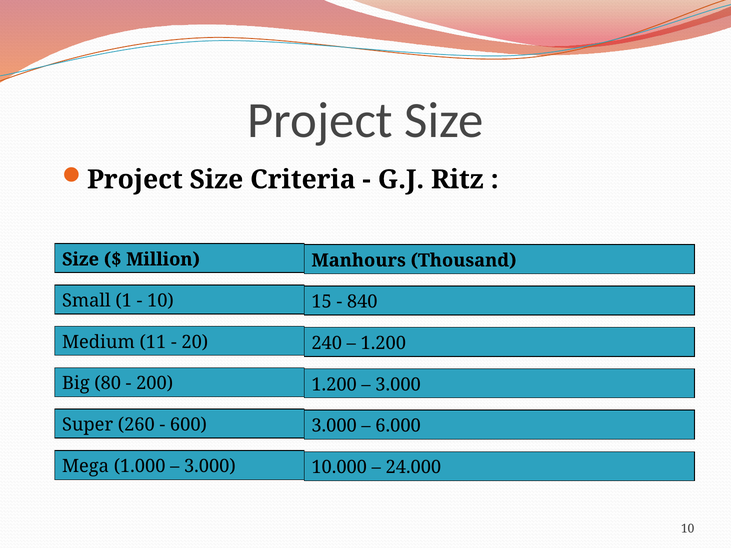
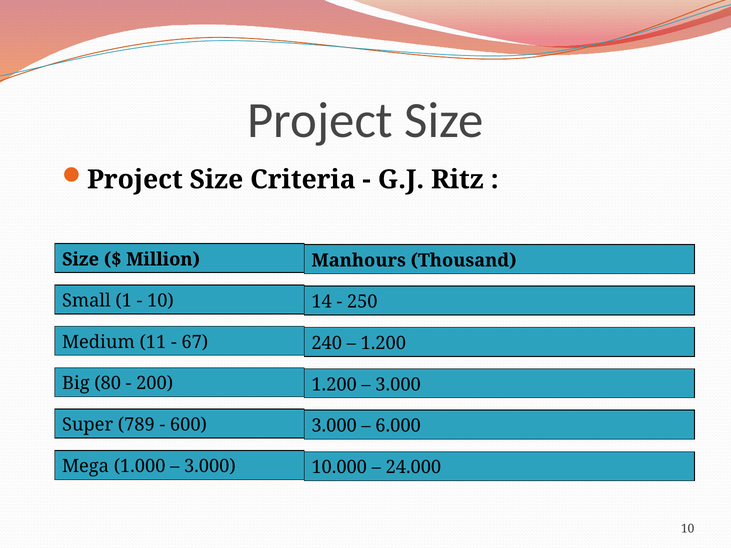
15: 15 -> 14 (322, 302)
840: 840 -> 250 (362, 302)
20: 20 -> 67 (195, 342)
260: 260 -> 789 (136, 425)
